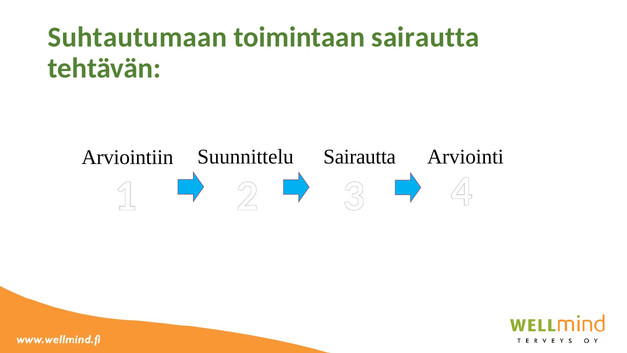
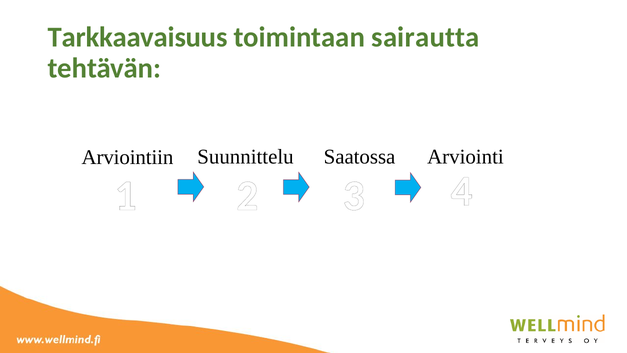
Suhtautumaan: Suhtautumaan -> Tarkkaavaisuus (138, 37)
Suunnittelu Sairautta: Sairautta -> Saatossa (360, 157)
